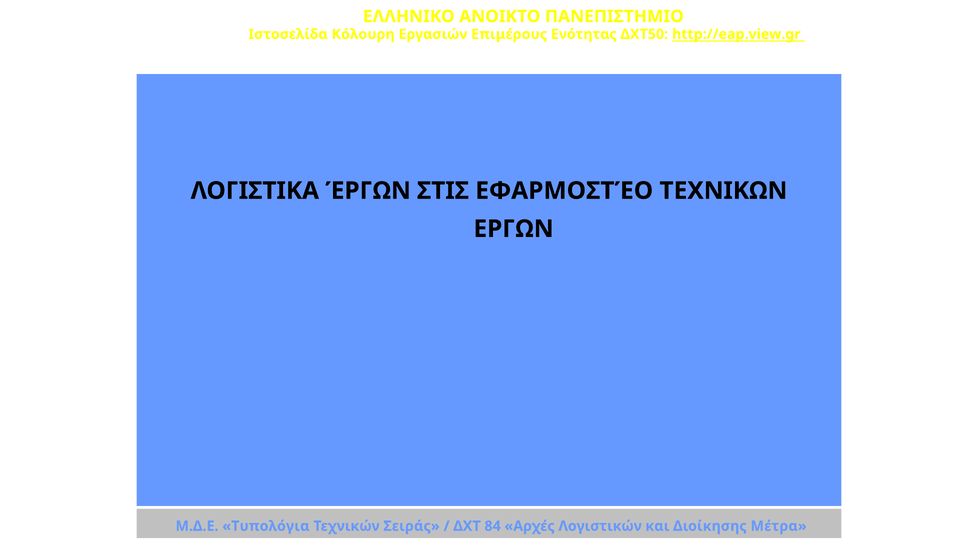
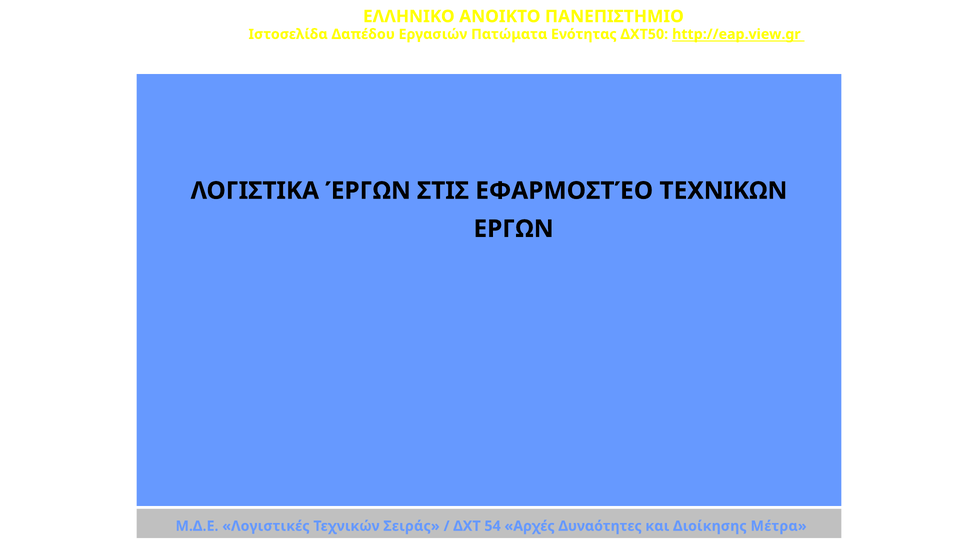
Κόλουρη: Κόλουρη -> Δαπέδου (363, 34)
Επιμέρους: Επιμέρους -> Πατώματα (509, 34)
Τυπολόγια: Τυπολόγια -> Λογιστικές (266, 526)
84: 84 -> 54 (493, 526)
Λογιστικών: Λογιστικών -> Δυναότητες (600, 526)
